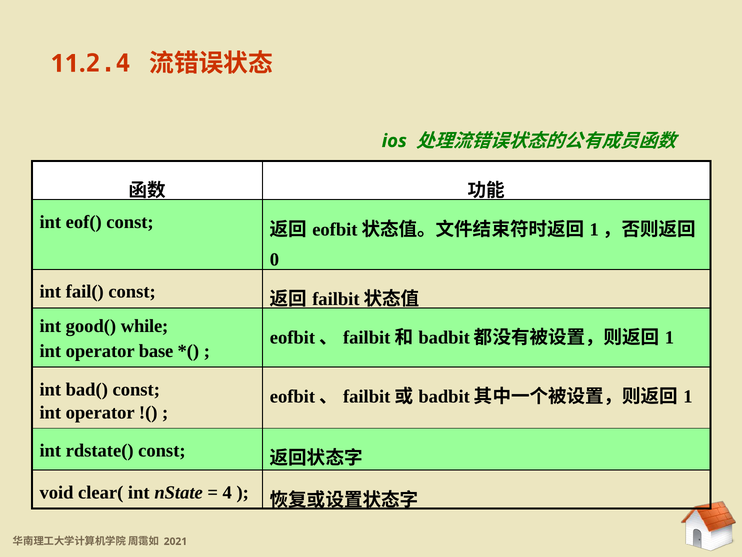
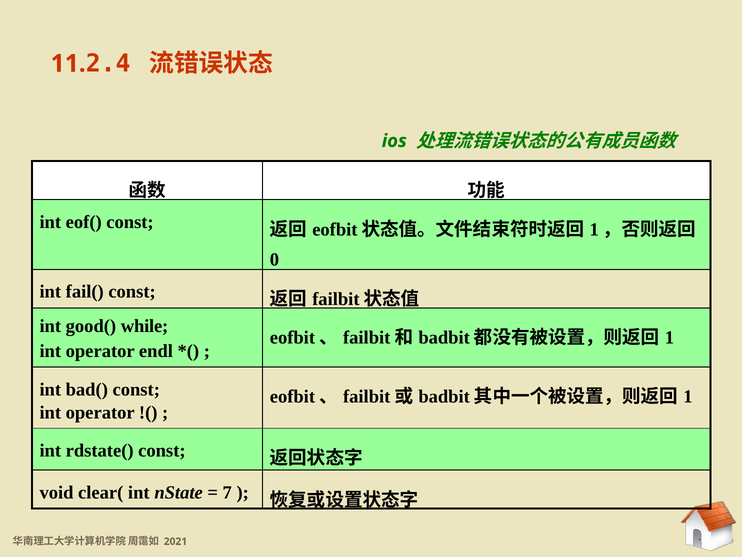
base: base -> endl (156, 351)
4: 4 -> 7 (227, 492)
